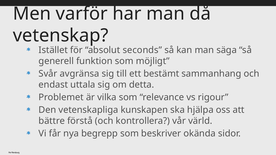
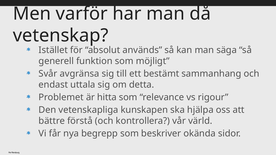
seconds: seconds -> används (142, 50)
vilka: vilka -> hitta (107, 97)
